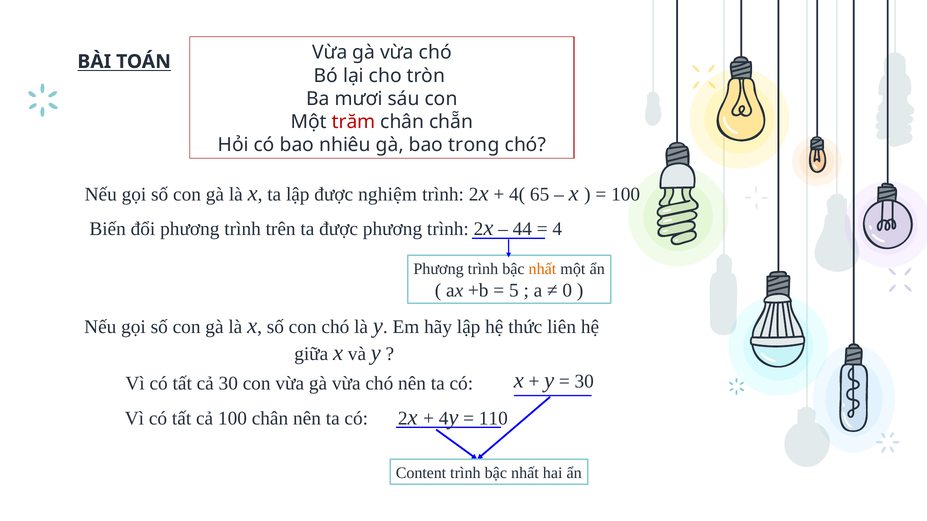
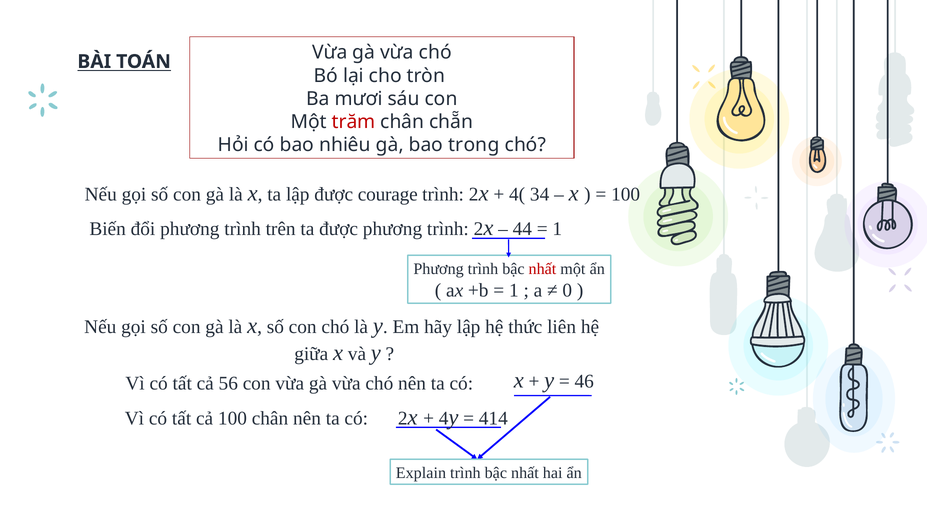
nghiệm: nghiệm -> courage (388, 195)
65: 65 -> 34 (540, 195)
4: 4 -> 1 (557, 229)
nhất colour: orange -> red (542, 269)
5: 5 -> 1 (514, 291)
30: 30 -> 46 (584, 382)
cả 30: 30 -> 56 (228, 384)
110: 110 -> 414 (493, 419)
Content: Content -> Explain (421, 473)
